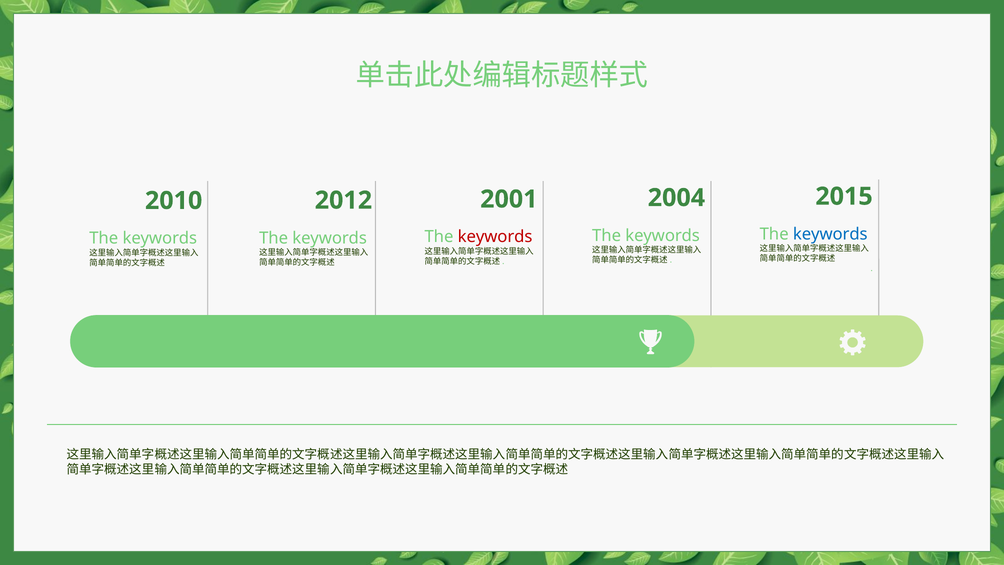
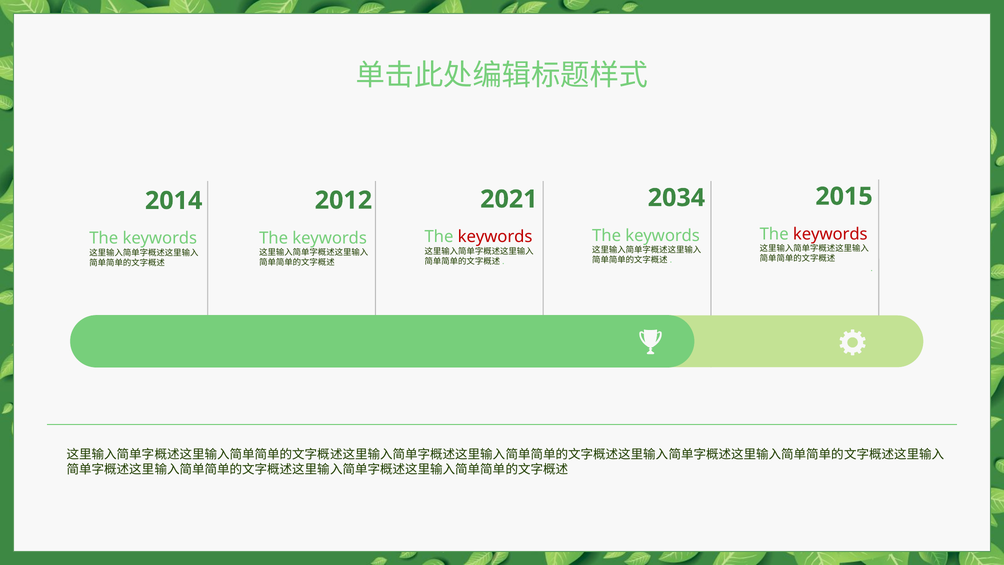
2004: 2004 -> 2034 (676, 198)
2001: 2001 -> 2021 (509, 199)
2010: 2010 -> 2014 (174, 201)
keywords colour: blue -> red (830, 234)
